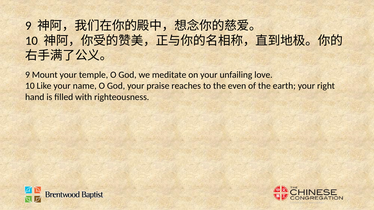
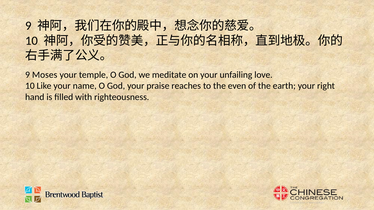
Mount: Mount -> Moses (45, 75)
